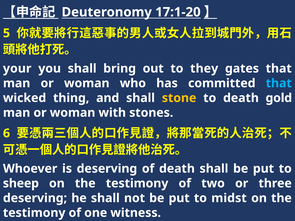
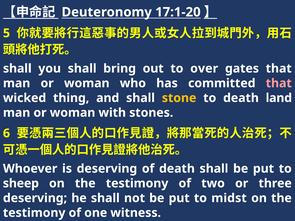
your: your -> shall (17, 69)
they: they -> over (204, 69)
that colour: light blue -> pink (279, 83)
gold: gold -> land (279, 98)
